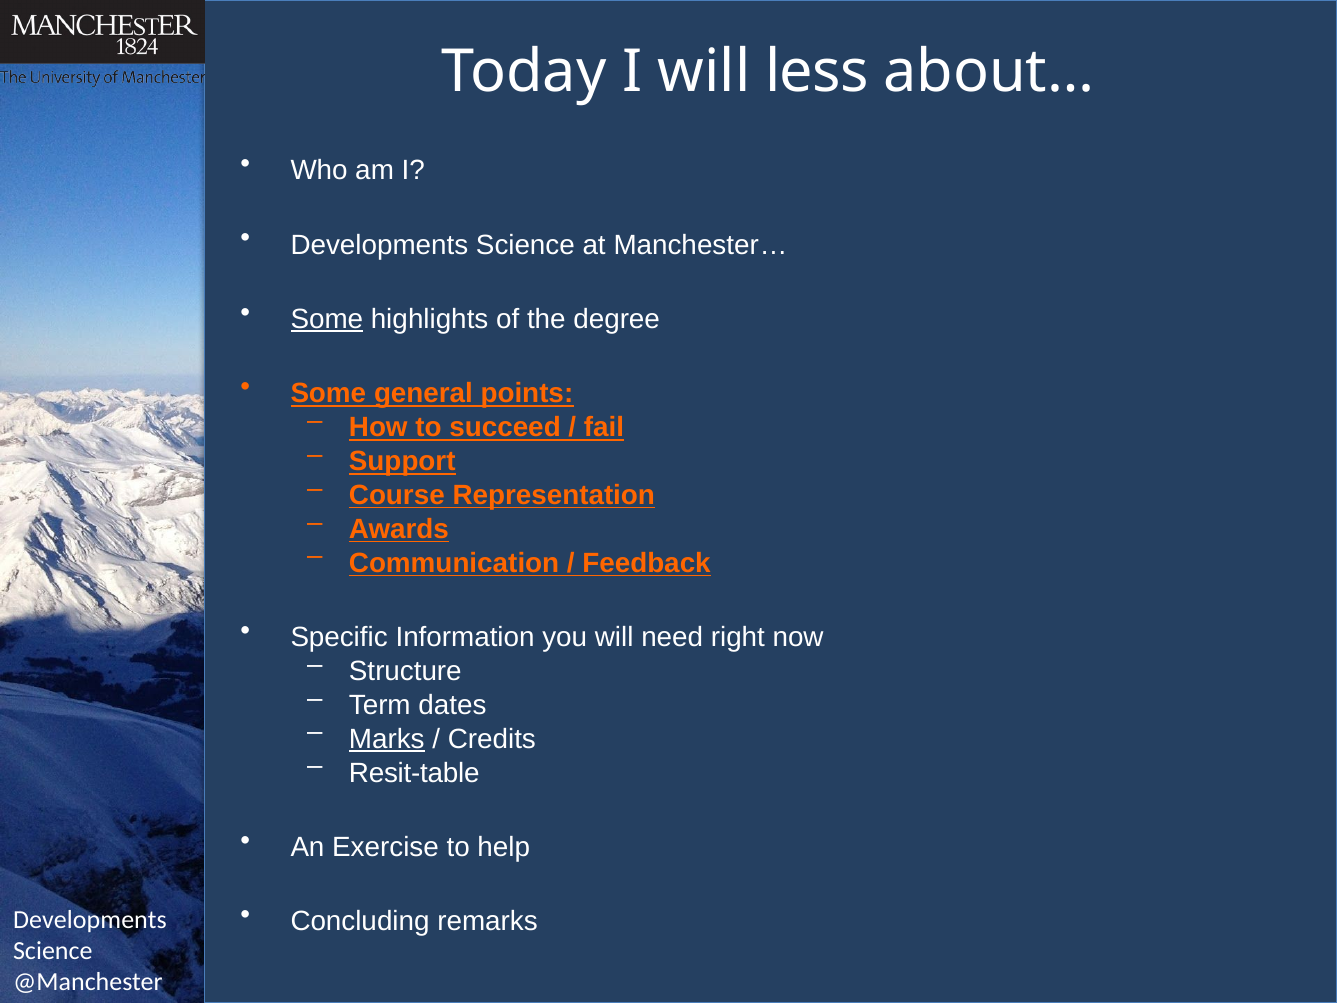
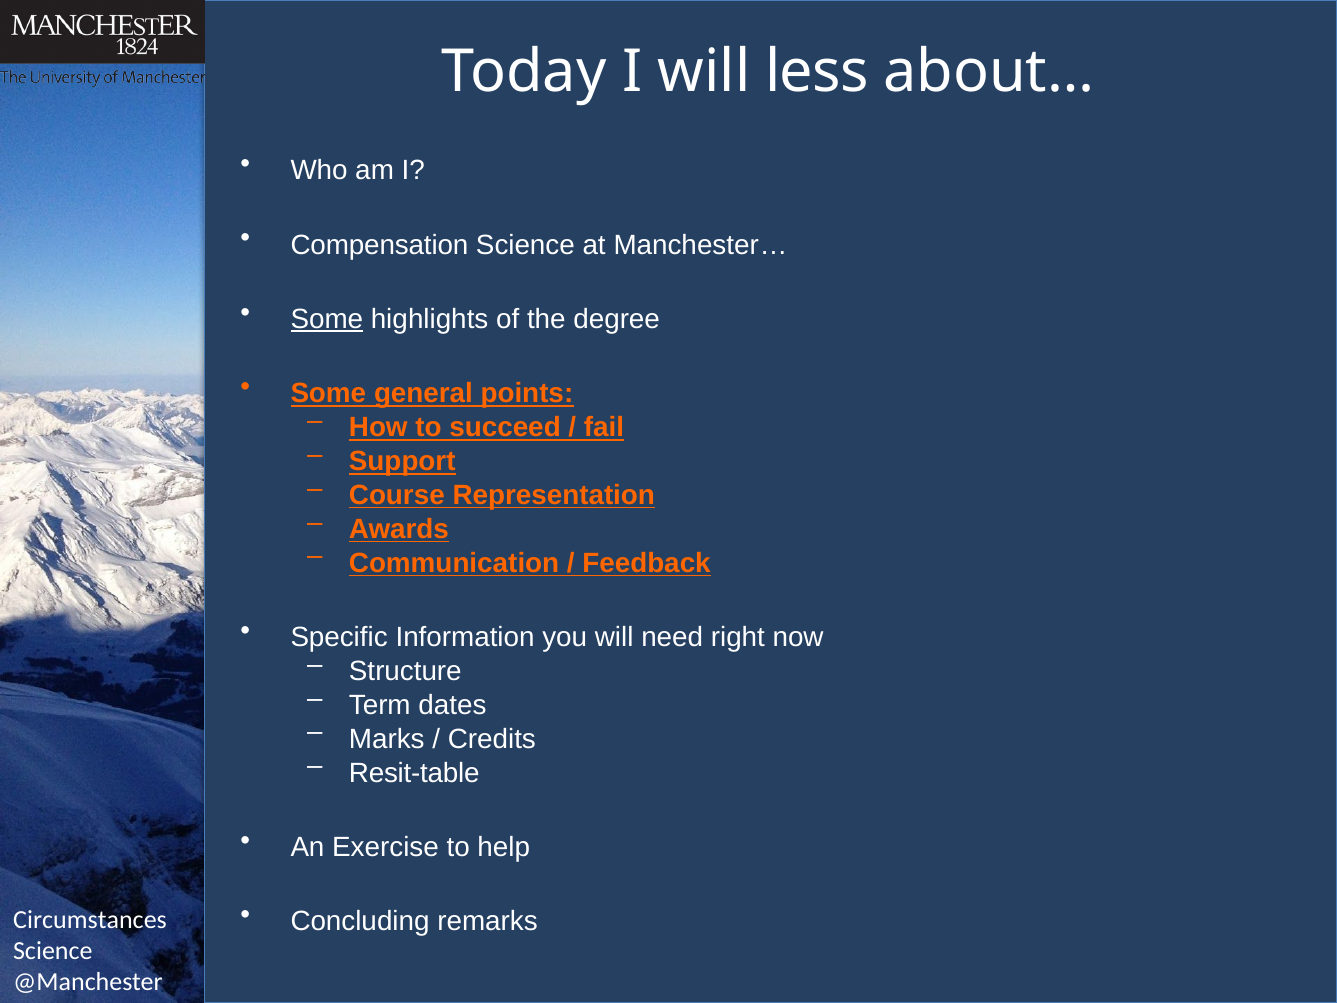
Developments: Developments -> Compensation (379, 245)
Marks underline: present -> none (387, 739)
Developments: Developments -> Circumstances (90, 920)
